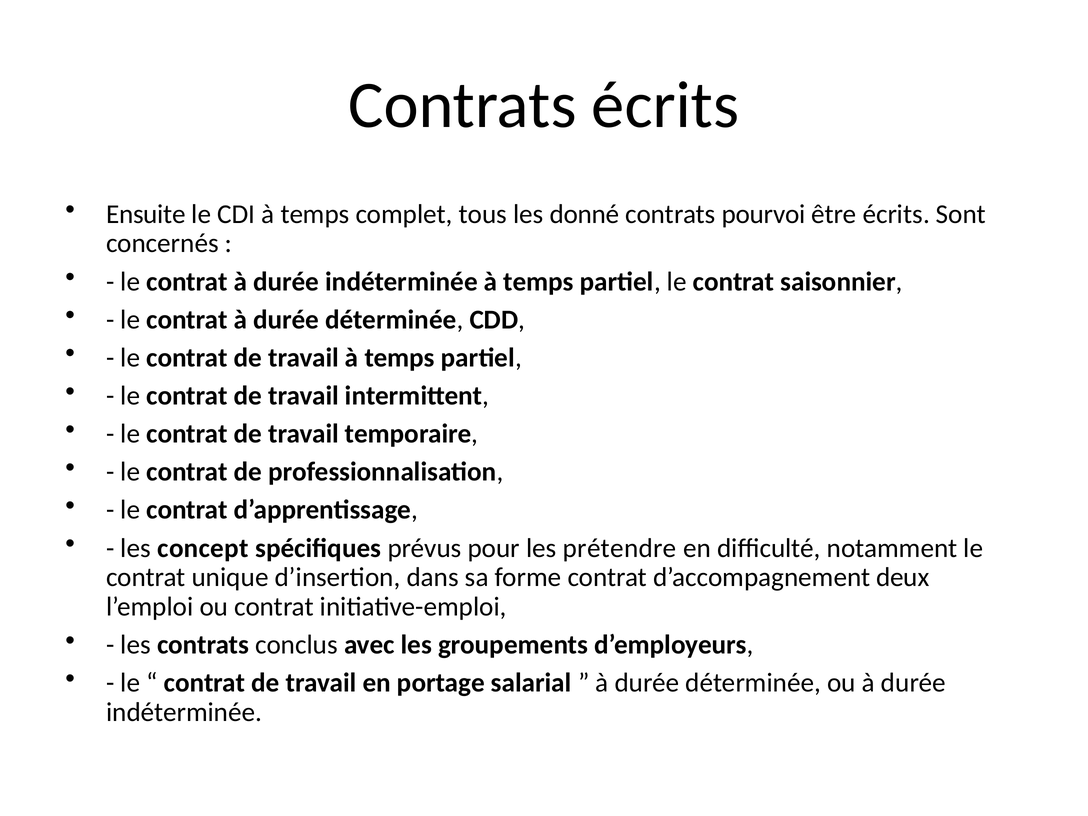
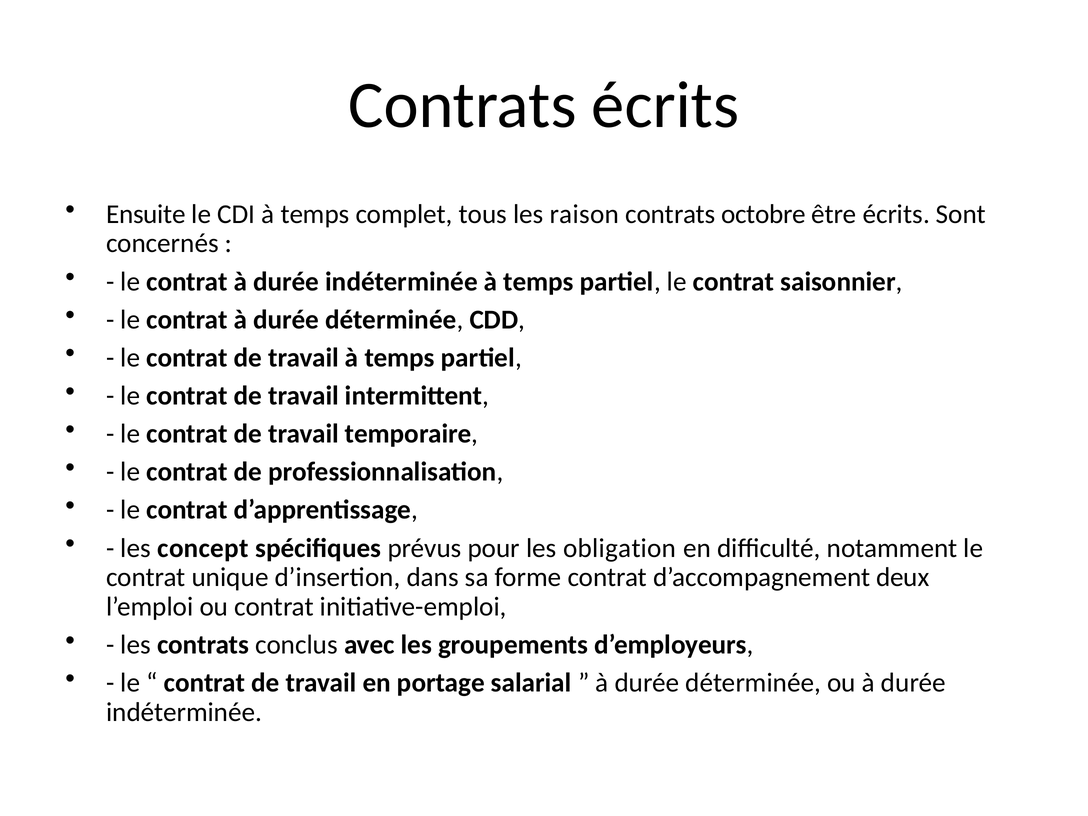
donné: donné -> raison (584, 214)
pourvoi: pourvoi -> octobre (764, 214)
prétendre: prétendre -> obligation (620, 548)
